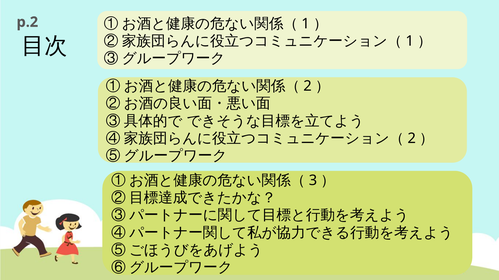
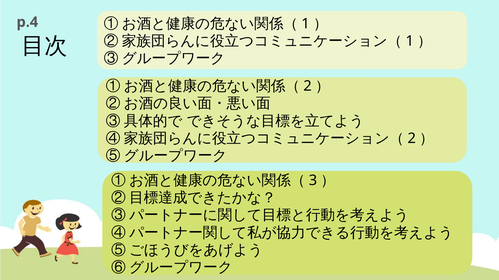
p.2: p.2 -> p.4 (27, 22)
